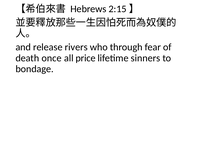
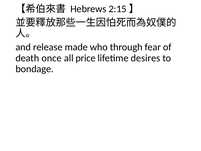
rivers: rivers -> made (76, 47)
sinners: sinners -> desires (145, 58)
